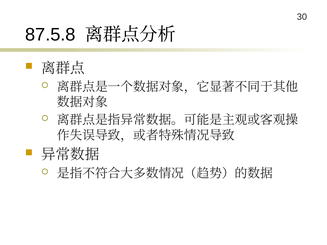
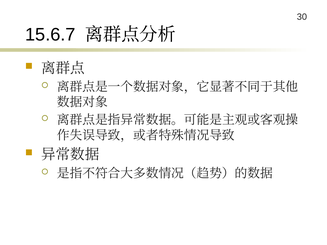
87.5.8: 87.5.8 -> 15.6.7 (50, 35)
